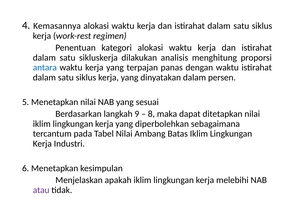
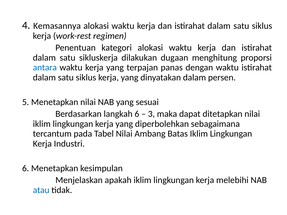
analisis: analisis -> dugaan (174, 58)
langkah 9: 9 -> 6 (137, 114)
8: 8 -> 3 (151, 114)
atau colour: purple -> blue (41, 190)
